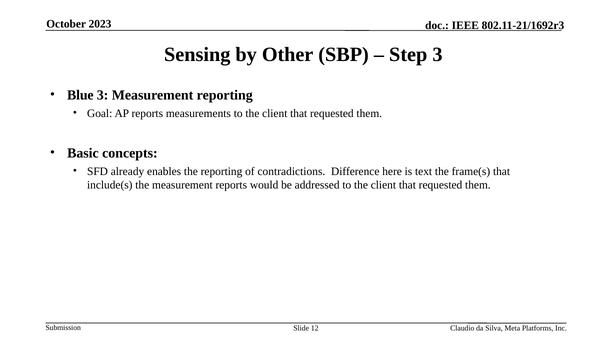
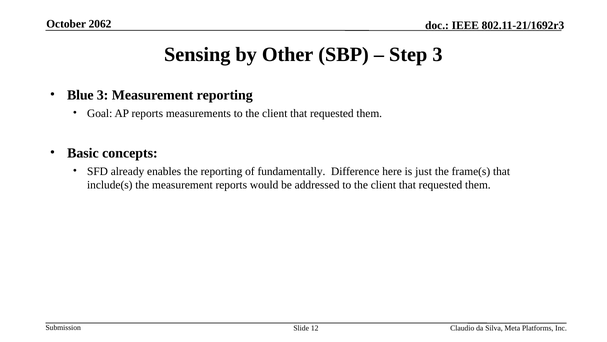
2023: 2023 -> 2062 (100, 24)
contradictions: contradictions -> fundamentally (291, 171)
text: text -> just (424, 171)
